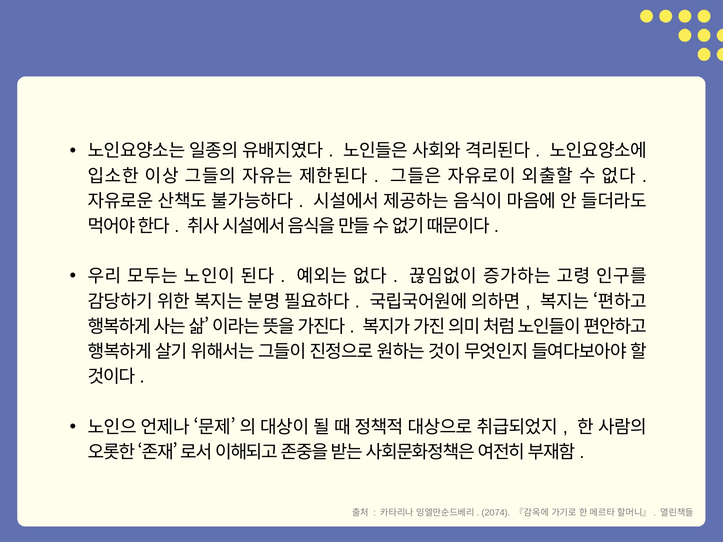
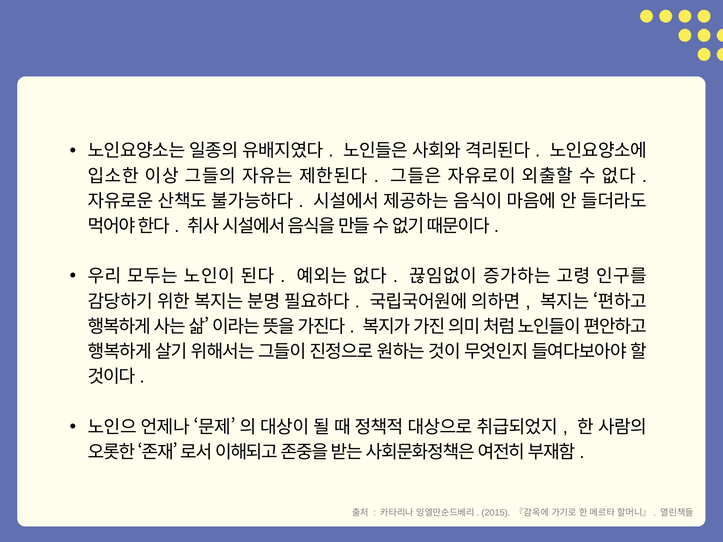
2074: 2074 -> 2015 (496, 513)
